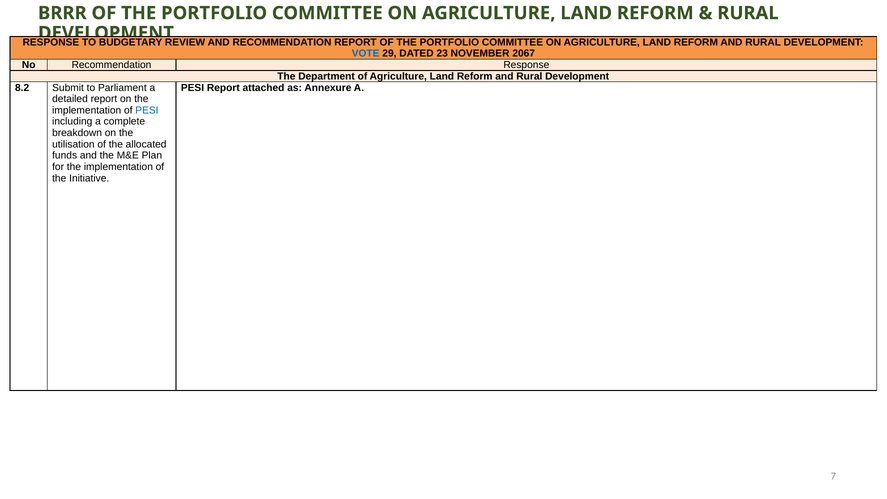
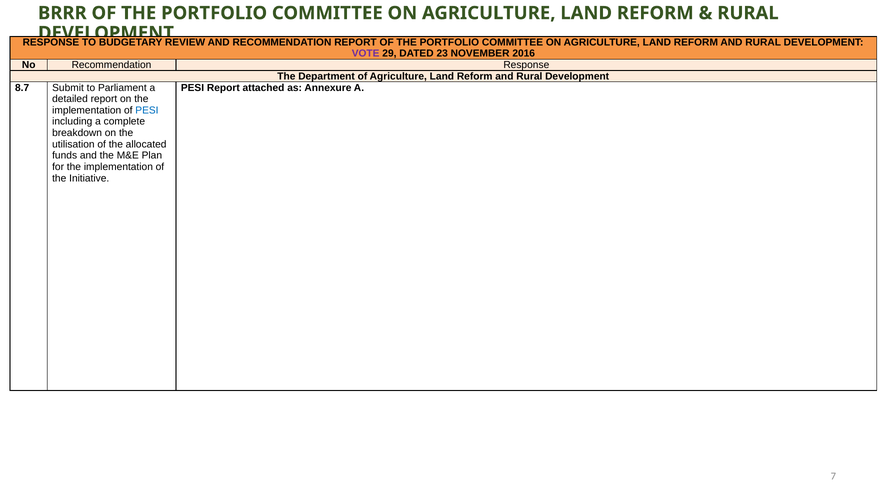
VOTE colour: blue -> purple (366, 54)
2067: 2067 -> 2016 (524, 54)
8.2: 8.2 -> 8.7 (22, 88)
